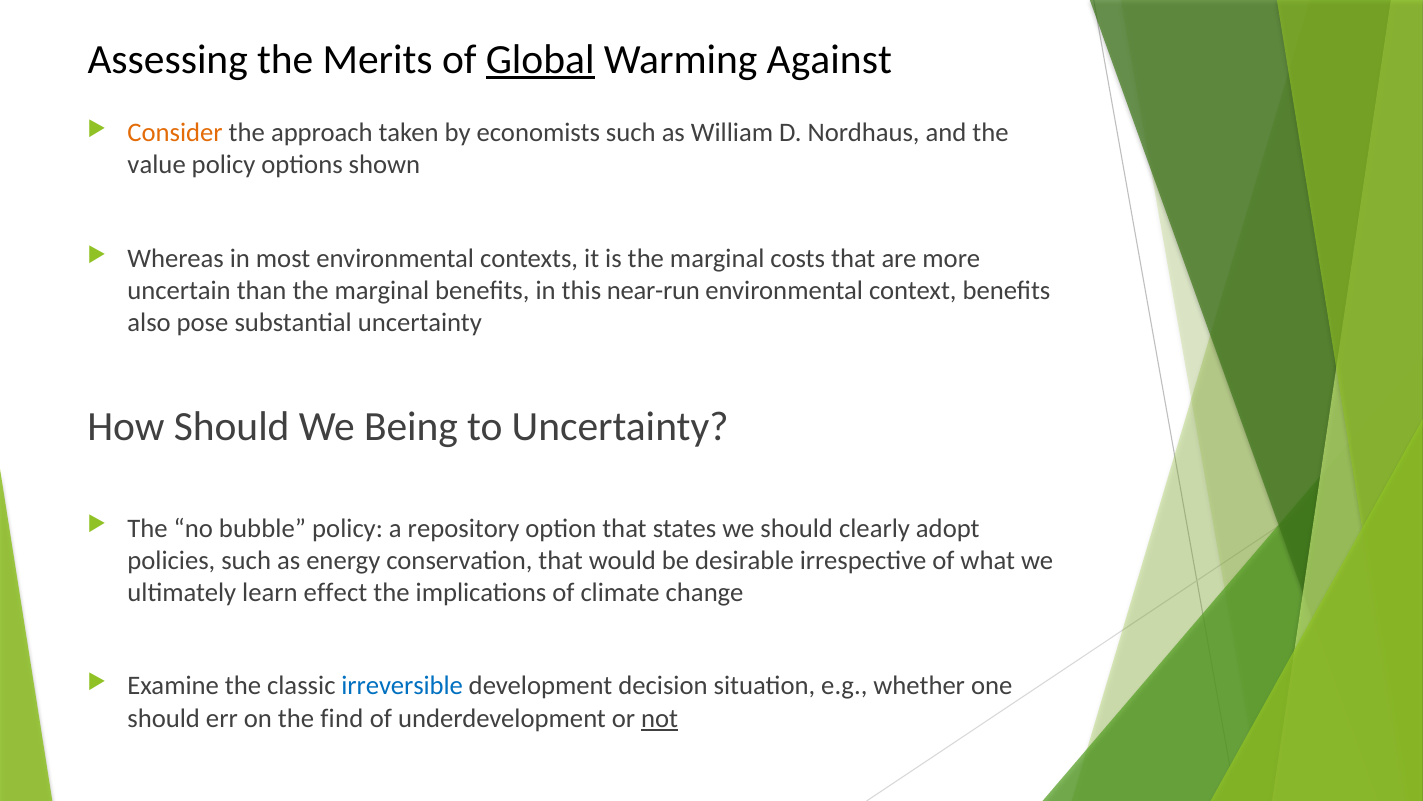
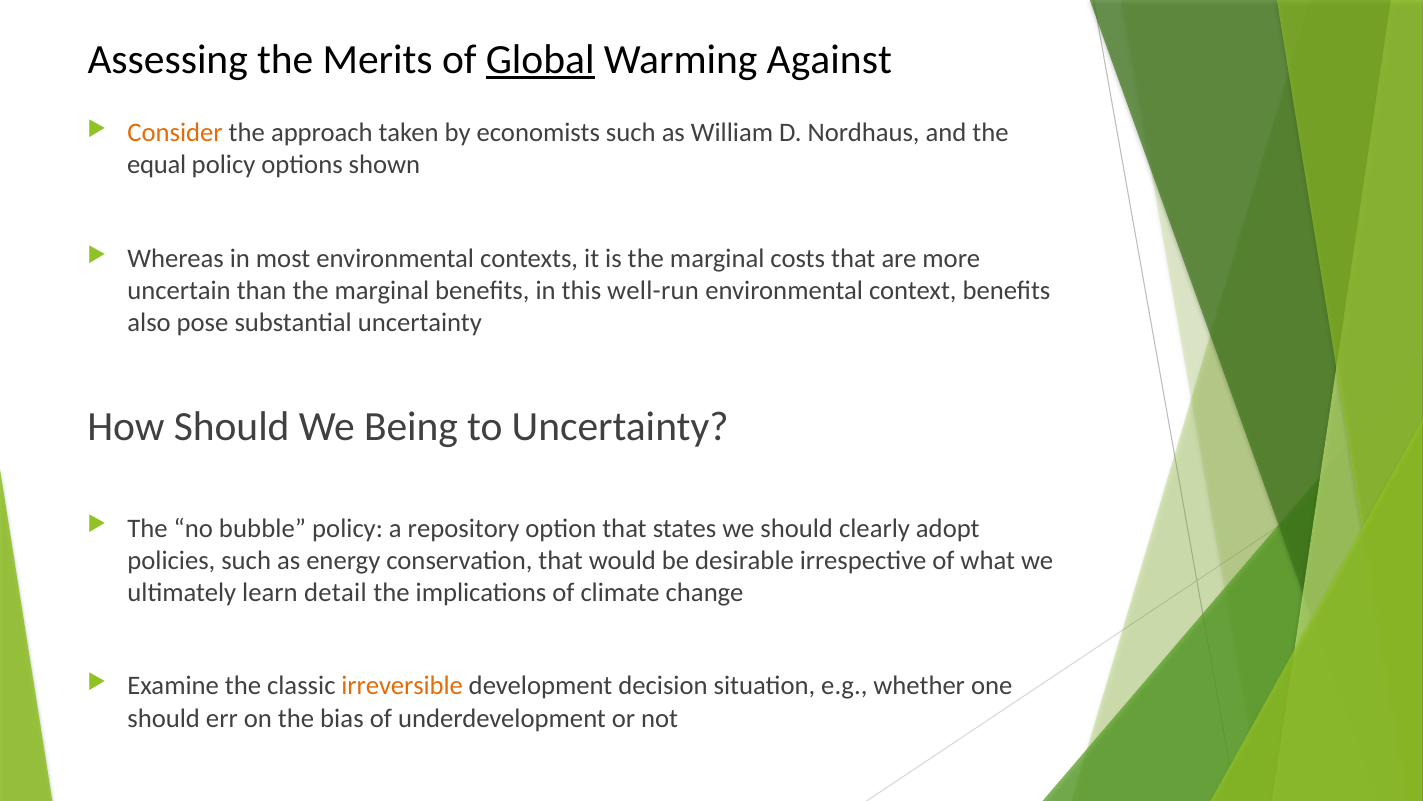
value: value -> equal (157, 165)
near-run: near-run -> well-run (653, 291)
effect: effect -> detail (335, 592)
irreversible colour: blue -> orange (402, 686)
find: find -> bias (342, 718)
not underline: present -> none (660, 718)
